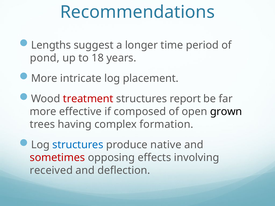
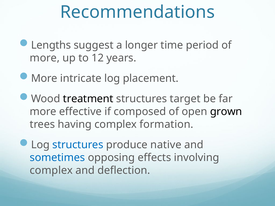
pond: pond -> more (45, 58)
18: 18 -> 12 (98, 58)
treatment colour: red -> black (88, 99)
report: report -> target (185, 99)
sometimes colour: red -> blue (57, 158)
received: received -> complex (51, 171)
